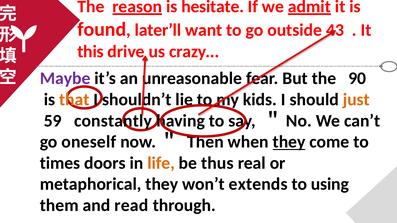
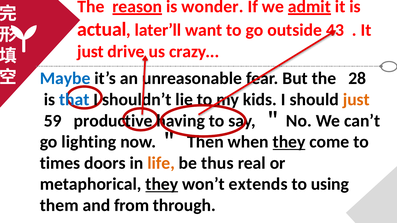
hesitate: hesitate -> wonder (212, 7)
found: found -> actual (102, 29)
this: this -> just (90, 52)
Maybe colour: purple -> blue (65, 79)
90: 90 -> 28 (357, 79)
that colour: orange -> blue (74, 100)
constantly: constantly -> productive (113, 121)
oneself: oneself -> lighting (89, 142)
they underline: none -> present (162, 184)
read: read -> from (132, 206)
